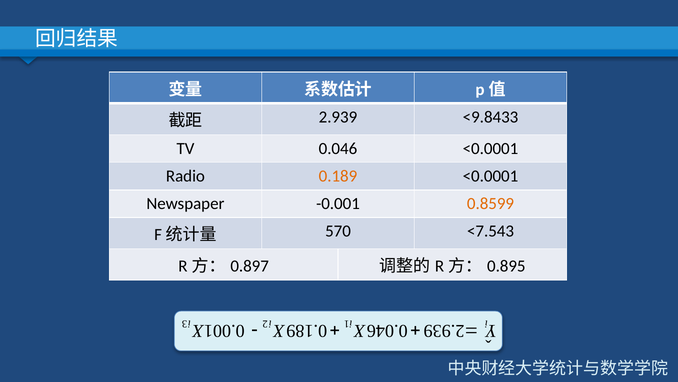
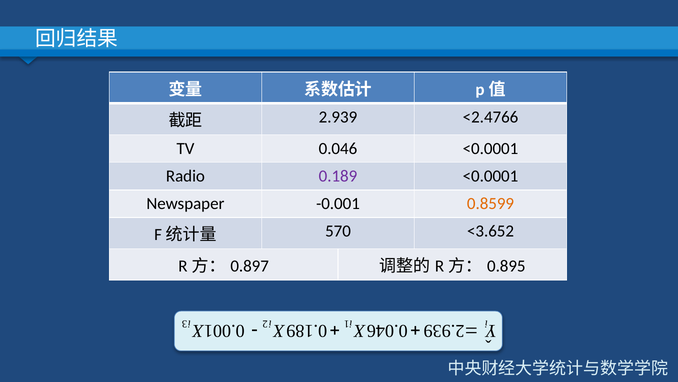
<9.8433: <9.8433 -> <2.4766 (491, 117)
0.189 colour: orange -> purple (338, 176)
<7.543: <7.543 -> <3.652 (491, 231)
